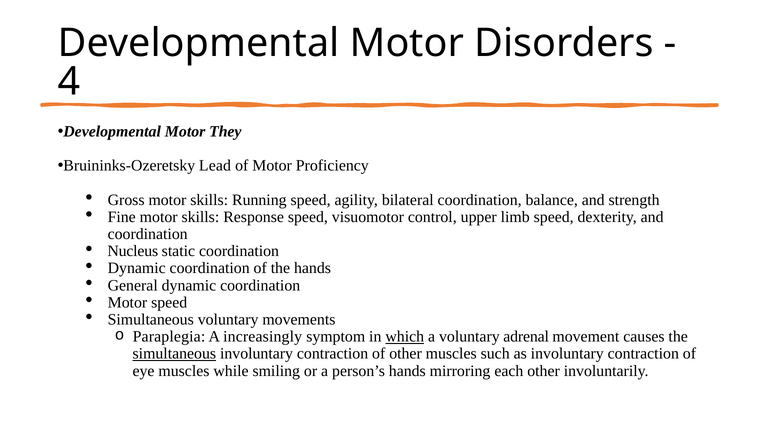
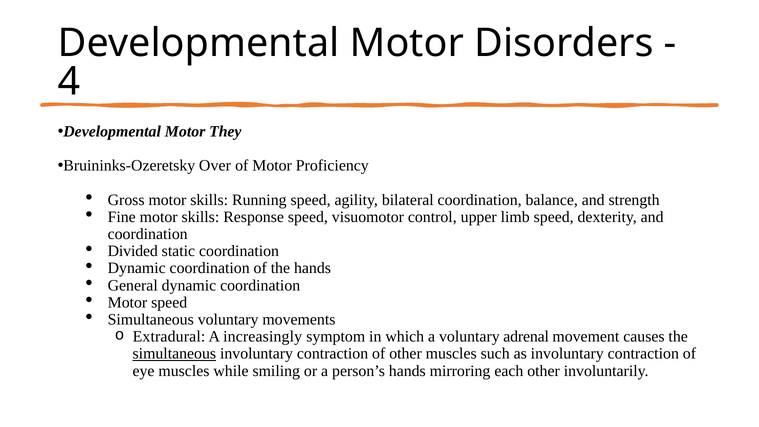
Lead: Lead -> Over (215, 166)
Nucleus: Nucleus -> Divided (133, 251)
Paraplegia: Paraplegia -> Extradural (169, 337)
which underline: present -> none (405, 337)
